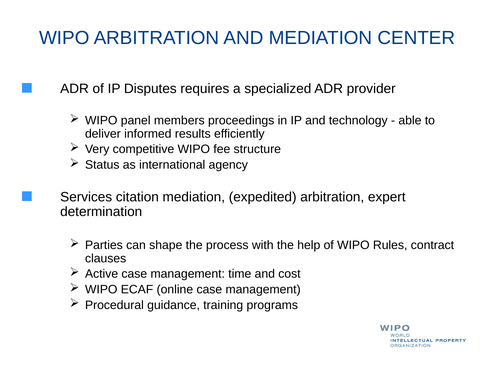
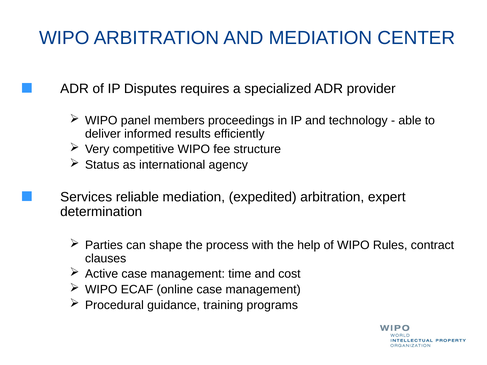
citation: citation -> reliable (137, 197)
